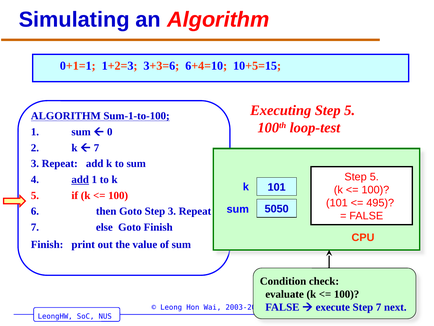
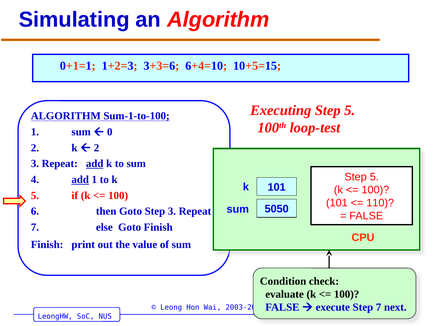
7: 7 -> 2 (96, 148)
add underline: none -> present (95, 163)
495: 495 -> 110 (380, 203)
